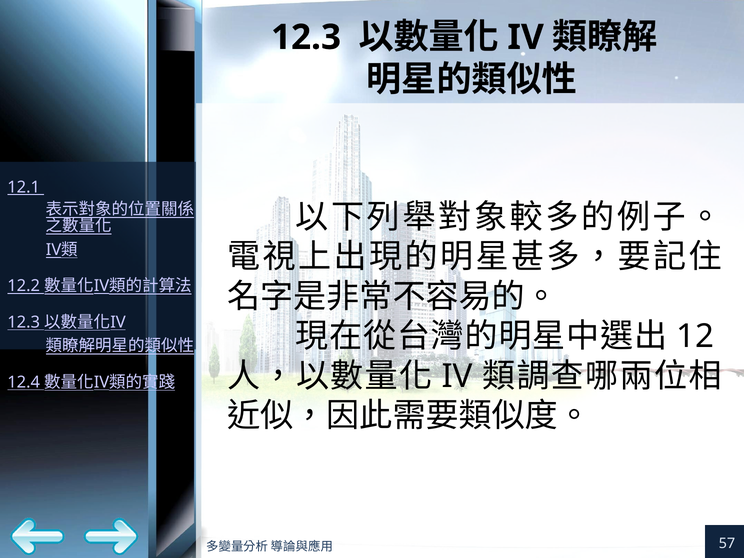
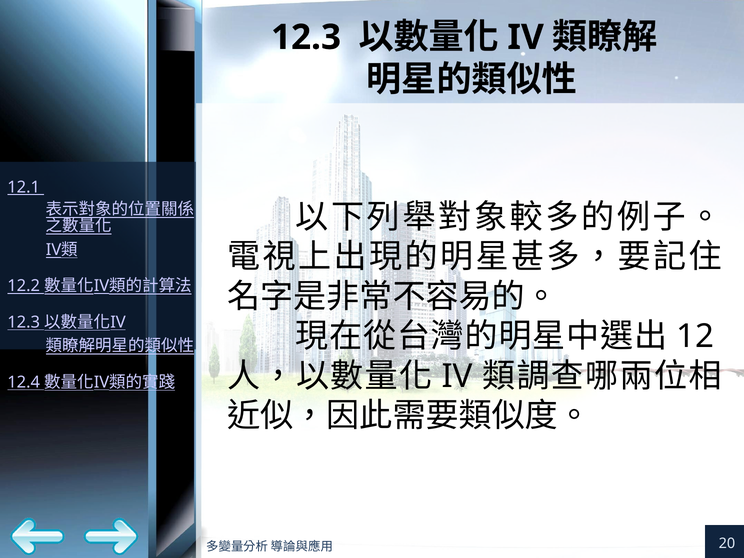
57: 57 -> 20 (727, 544)
